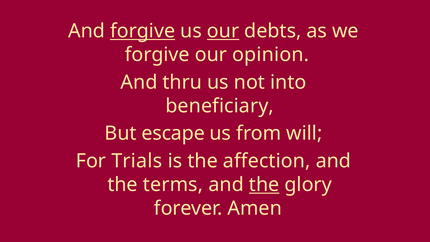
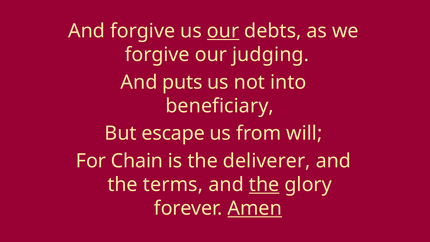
forgive underline: present -> none (143, 31)
opinion: opinion -> judging (271, 55)
thru: thru -> puts (182, 82)
Trials: Trials -> Chain (137, 161)
affection: affection -> deliverer (267, 161)
Amen underline: none -> present (255, 208)
